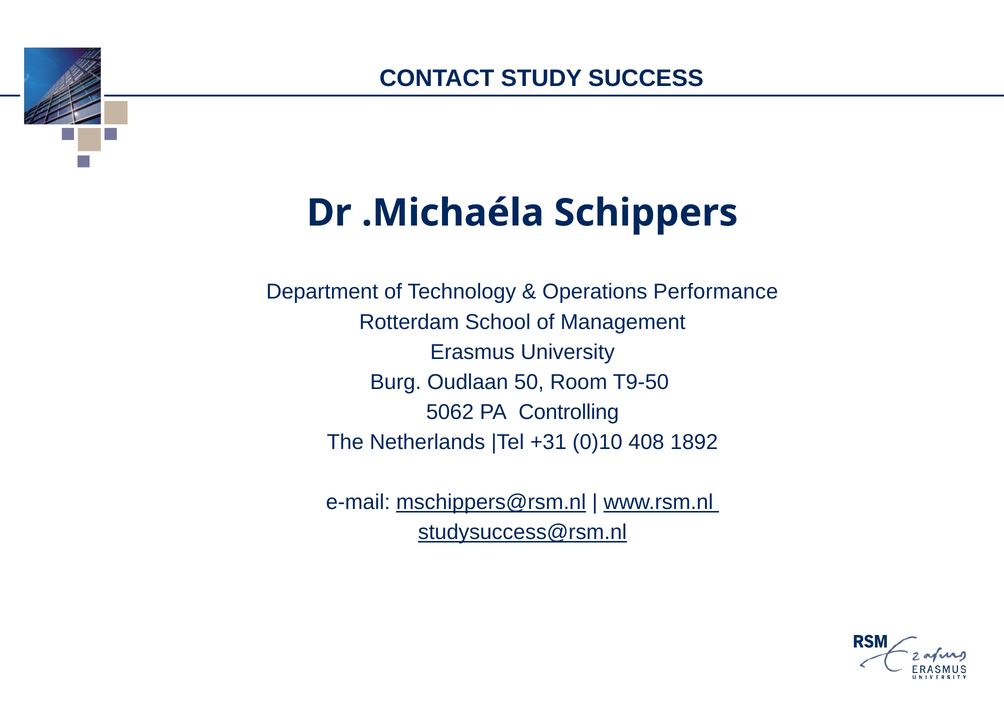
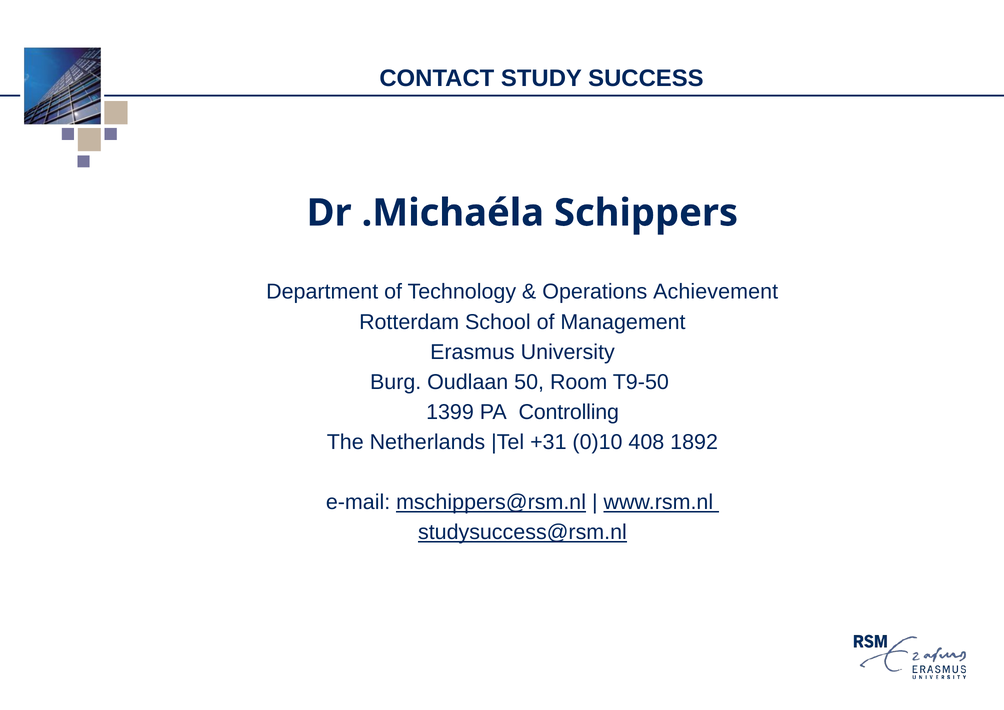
Performance: Performance -> Achievement (716, 292)
5062: 5062 -> 1399 (450, 412)
